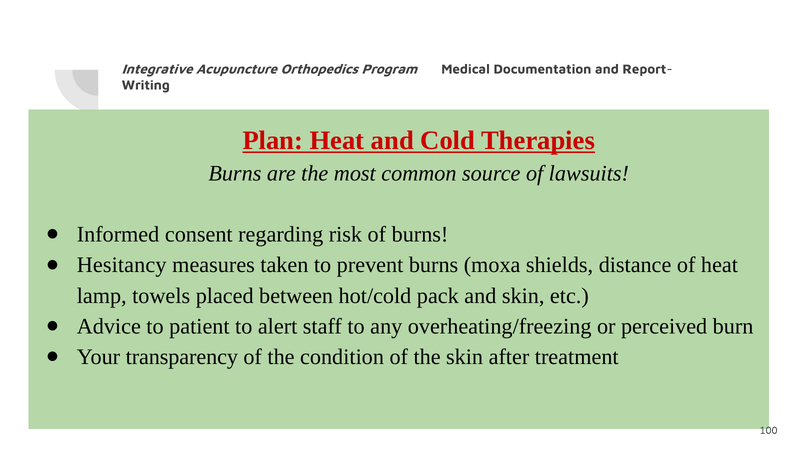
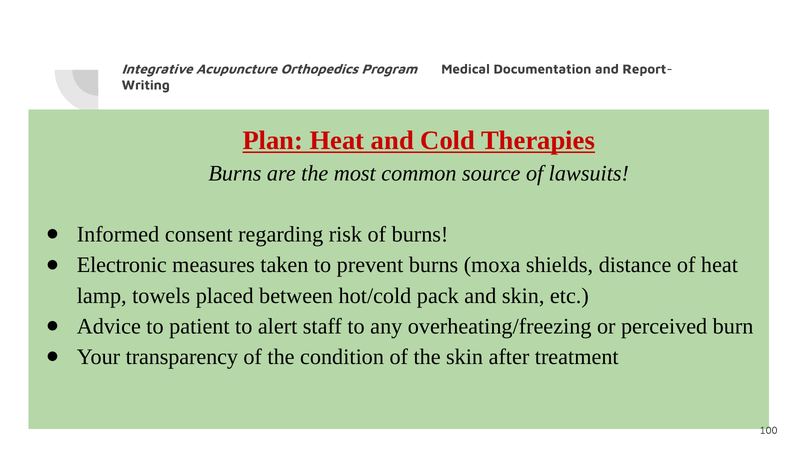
Hesitancy: Hesitancy -> Electronic (122, 265)
